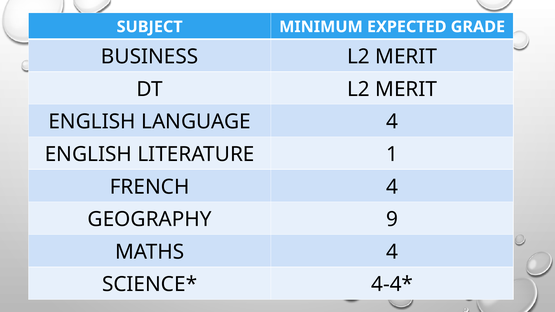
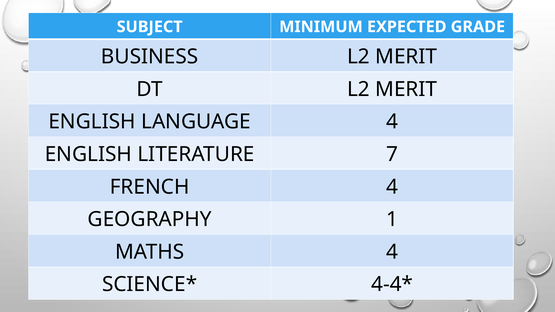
1: 1 -> 7 (392, 154)
9: 9 -> 1 (392, 219)
